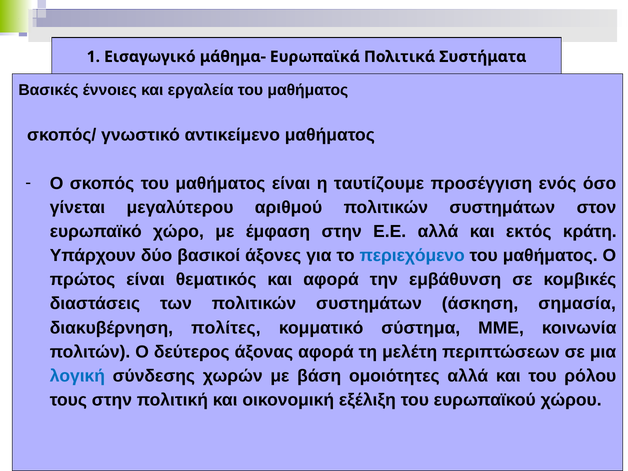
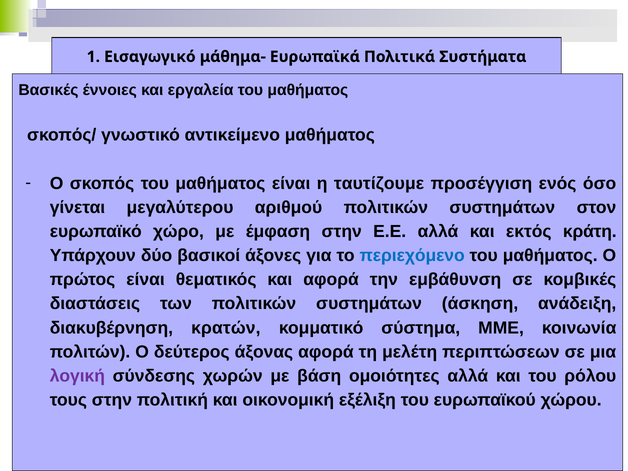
σημασία: σημασία -> ανάδειξη (577, 304)
πολίτες: πολίτες -> κρατών (226, 328)
λογική colour: blue -> purple (77, 376)
